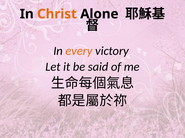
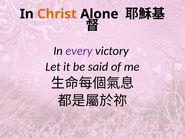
every colour: orange -> purple (79, 51)
